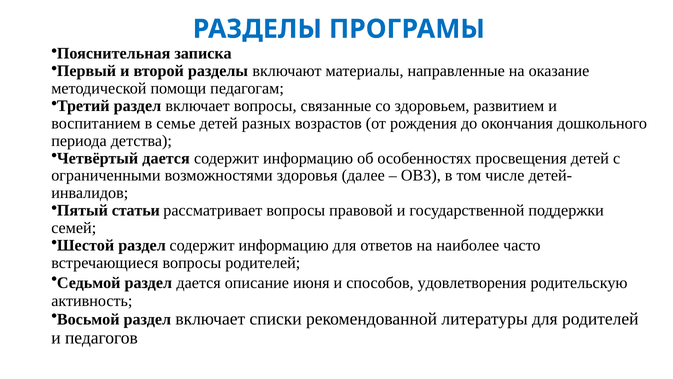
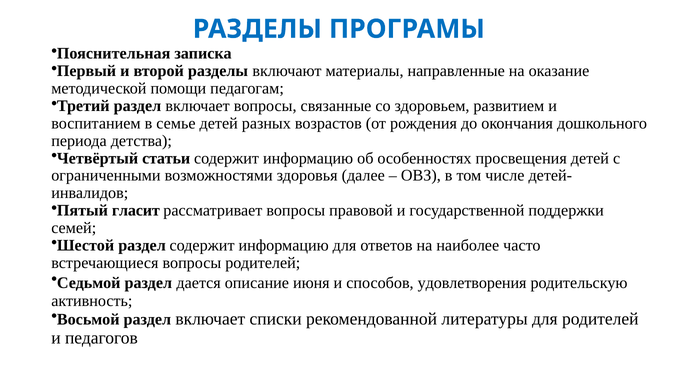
Четвёртый дается: дается -> статьи (166, 158)
статьи: статьи -> гласит (136, 210)
